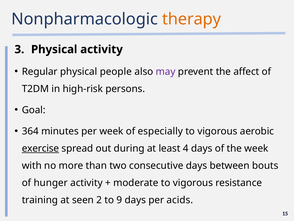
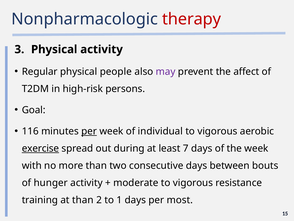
therapy colour: orange -> red (192, 19)
364: 364 -> 116 (30, 131)
per underline: none -> present (89, 131)
especially: especially -> individual (160, 131)
4: 4 -> 7 (186, 148)
at seen: seen -> than (83, 200)
9: 9 -> 1 (119, 200)
acids: acids -> most (180, 200)
